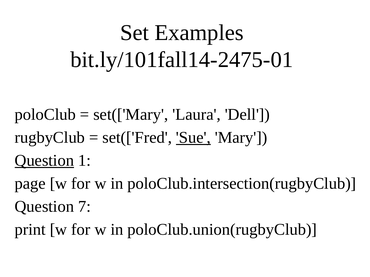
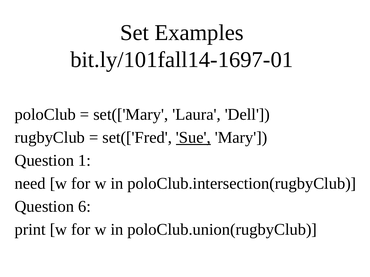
bit.ly/101fall14-2475-01: bit.ly/101fall14-2475-01 -> bit.ly/101fall14-1697-01 (182, 60)
Question underline: present -> none (44, 161)
page: page -> need (30, 184)
7: 7 -> 6 (84, 207)
